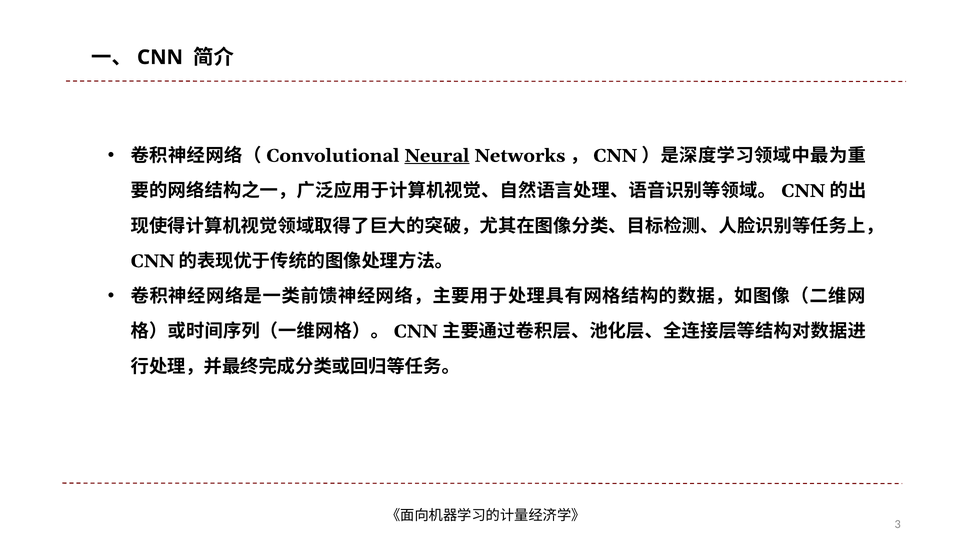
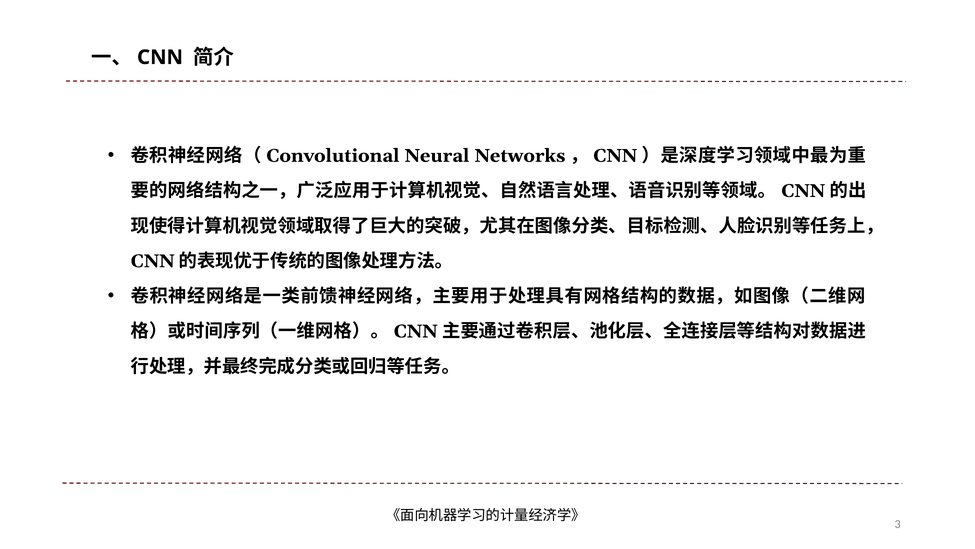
Neural underline: present -> none (437, 156)
